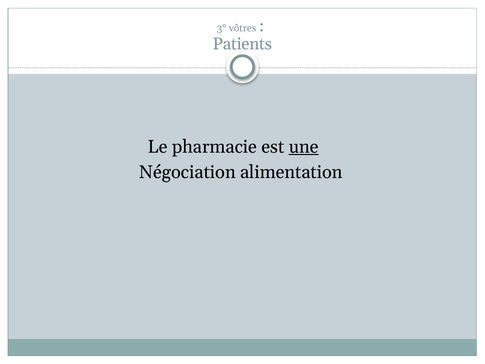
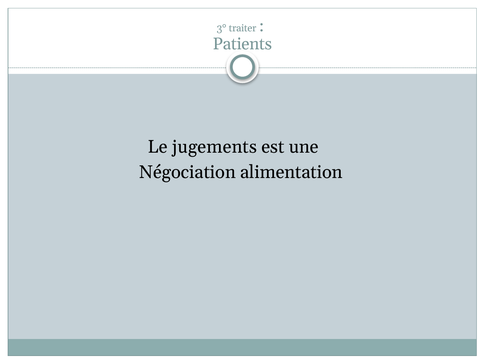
vôtres: vôtres -> traiter (243, 28)
pharmacie: pharmacie -> jugements (214, 147)
une underline: present -> none (304, 147)
